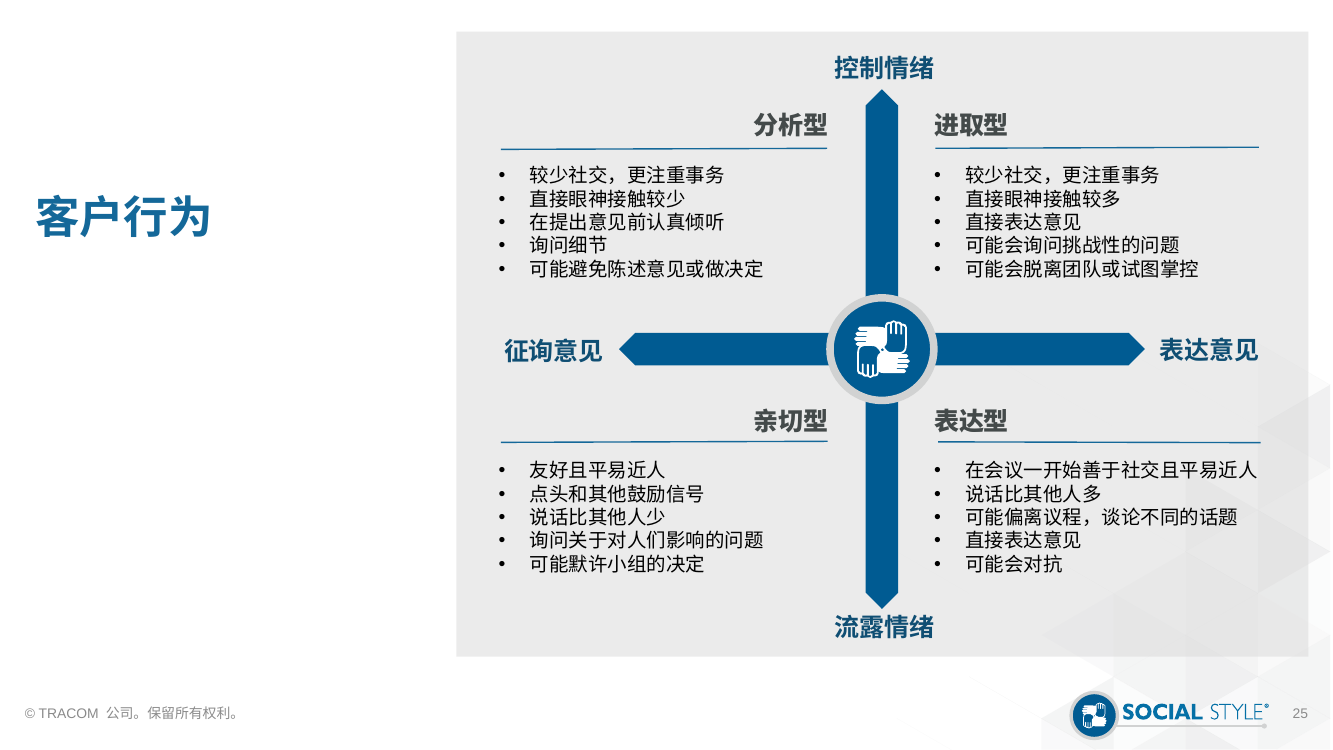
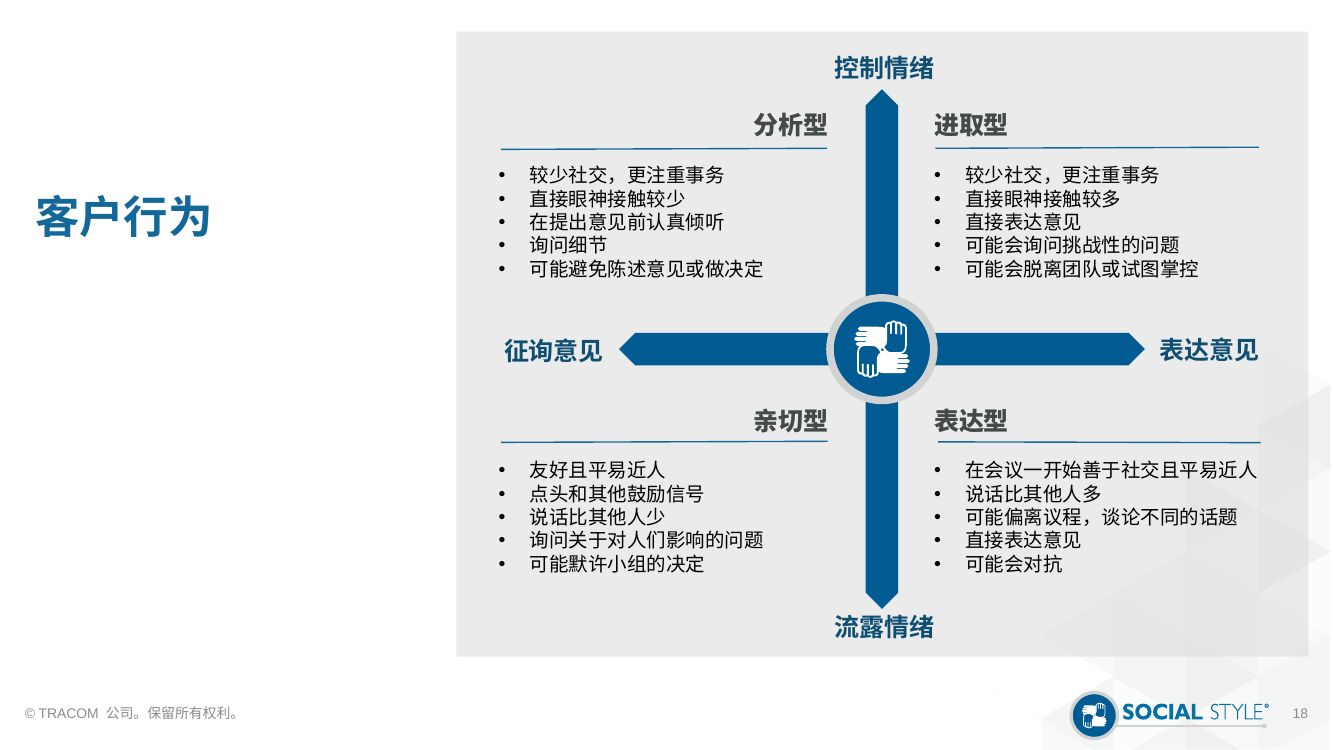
25: 25 -> 18 (1300, 713)
